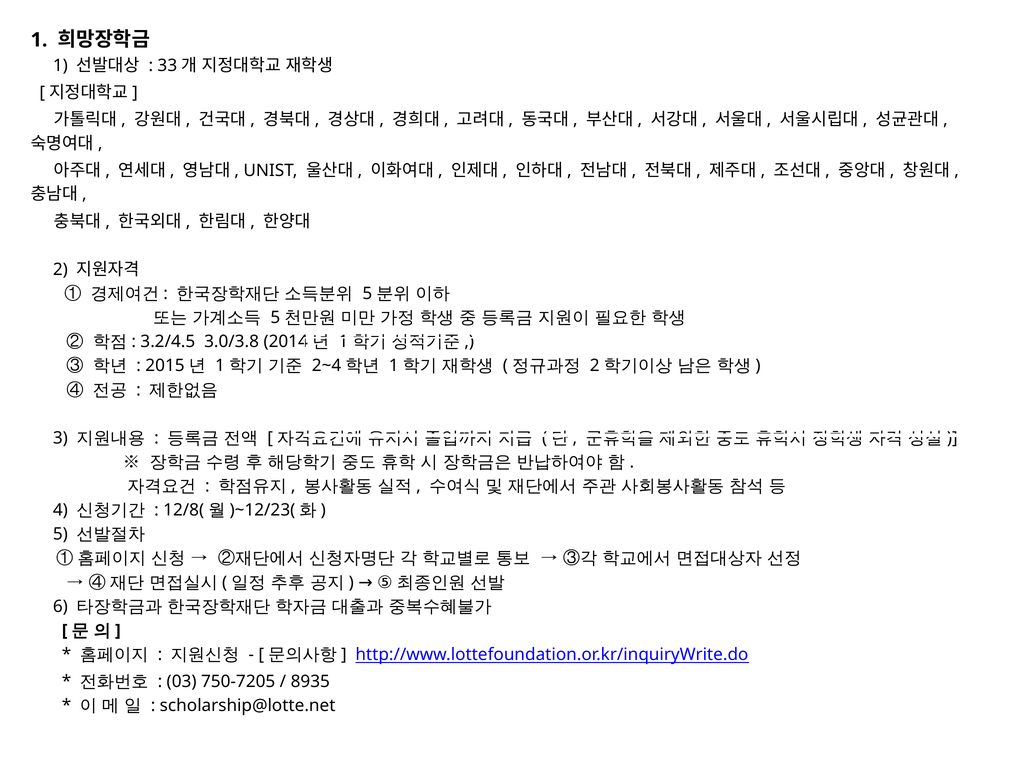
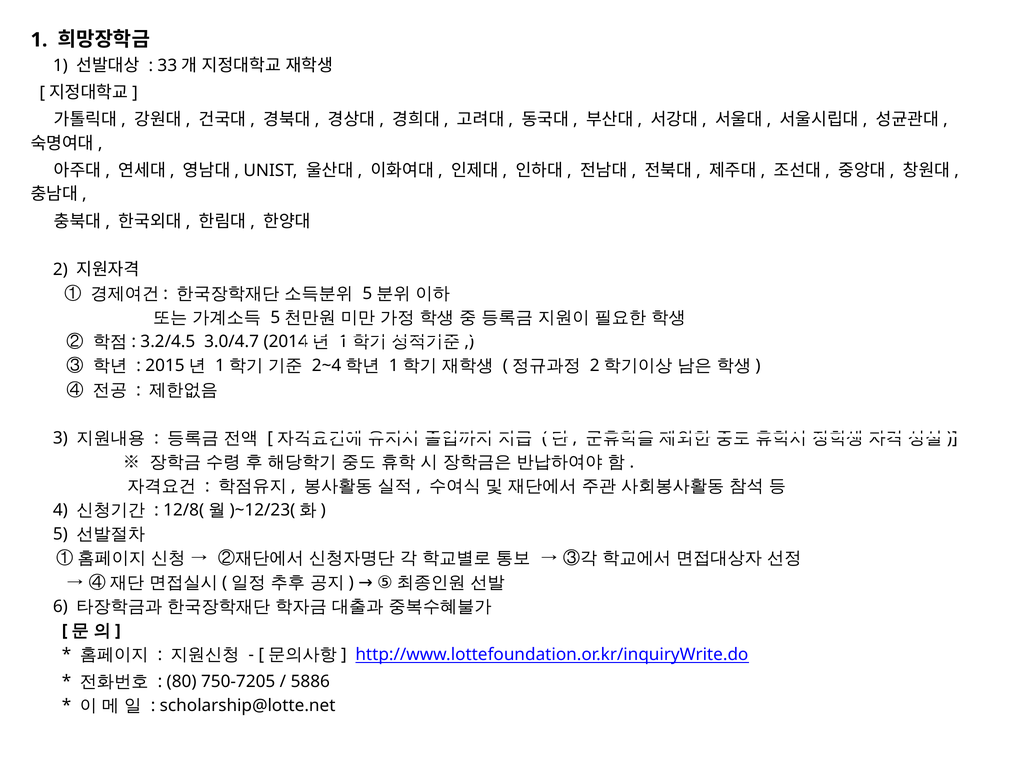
3.0/3.8: 3.0/3.8 -> 3.0/4.7 (232, 342)
03: 03 -> 80 (182, 682)
8935: 8935 -> 5886 (310, 682)
